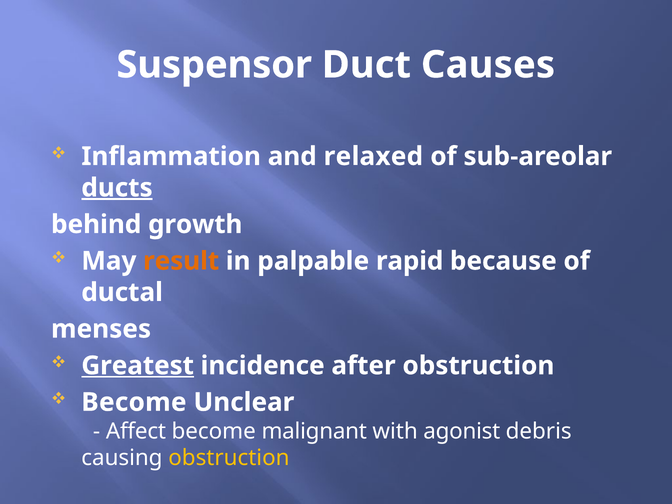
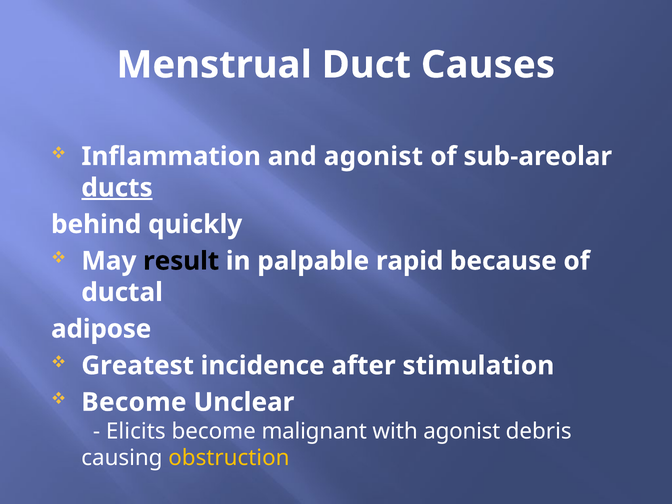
Suspensor: Suspensor -> Menstrual (214, 65)
and relaxed: relaxed -> agonist (373, 156)
growth: growth -> quickly (195, 224)
result colour: orange -> black (181, 261)
menses: menses -> adipose (101, 329)
Greatest underline: present -> none (138, 366)
after obstruction: obstruction -> stimulation (478, 366)
Affect: Affect -> Elicits (136, 431)
